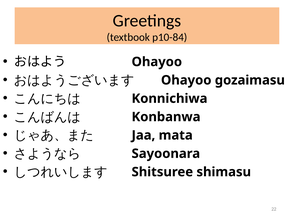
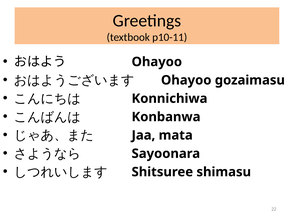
p10-84: p10-84 -> p10-11 (170, 37)
